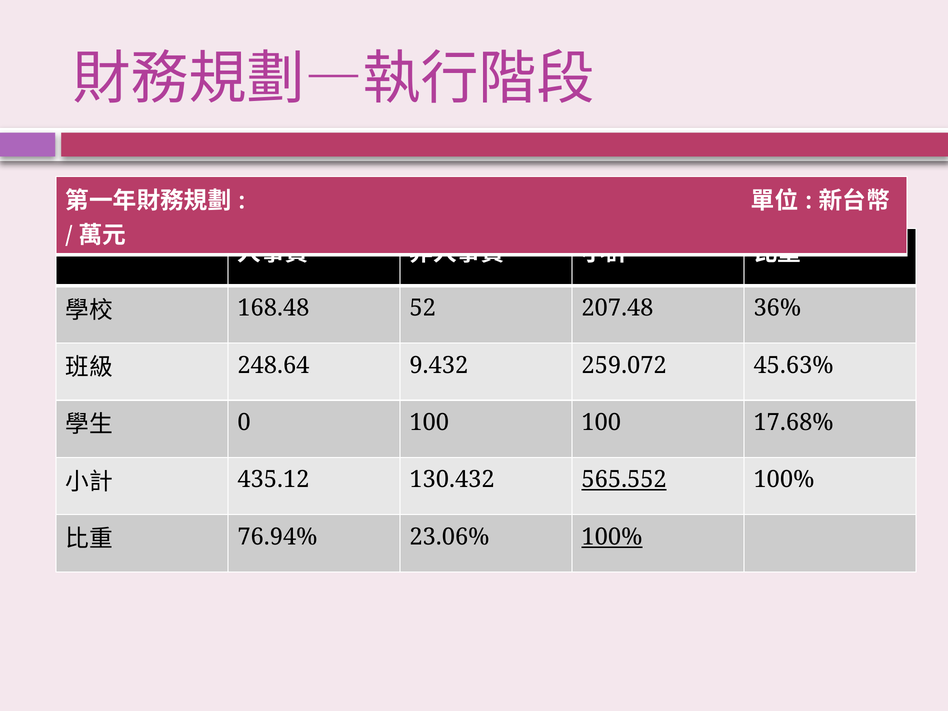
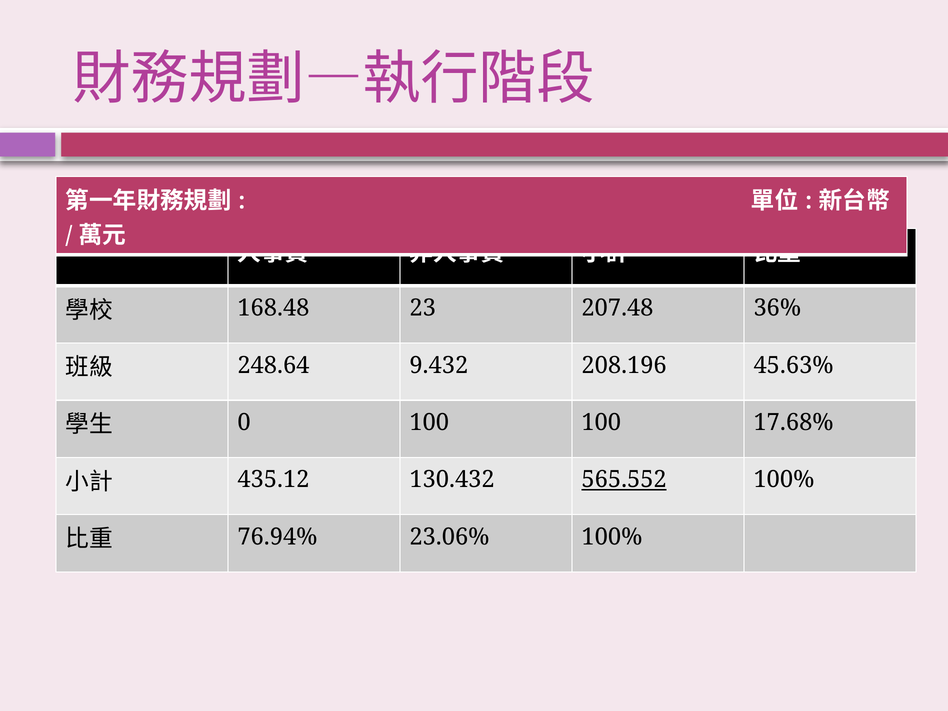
52: 52 -> 23 (423, 308)
259.072: 259.072 -> 208.196 (624, 365)
100% underline: present -> none (612, 537)
